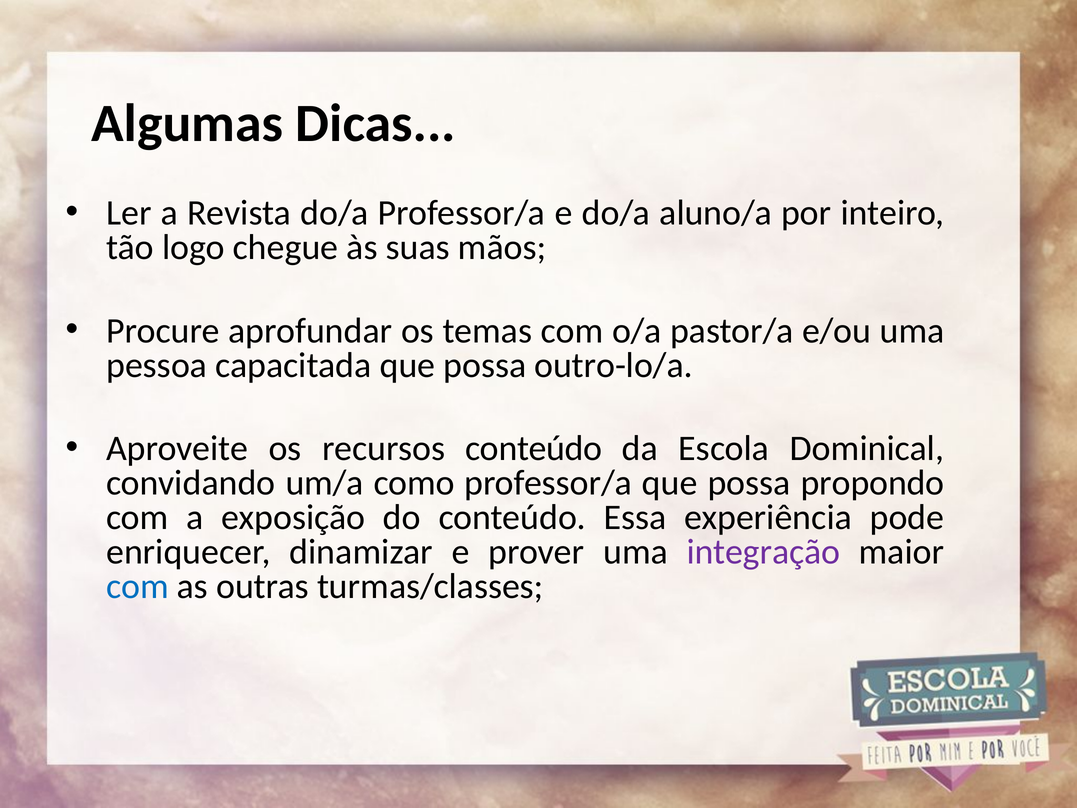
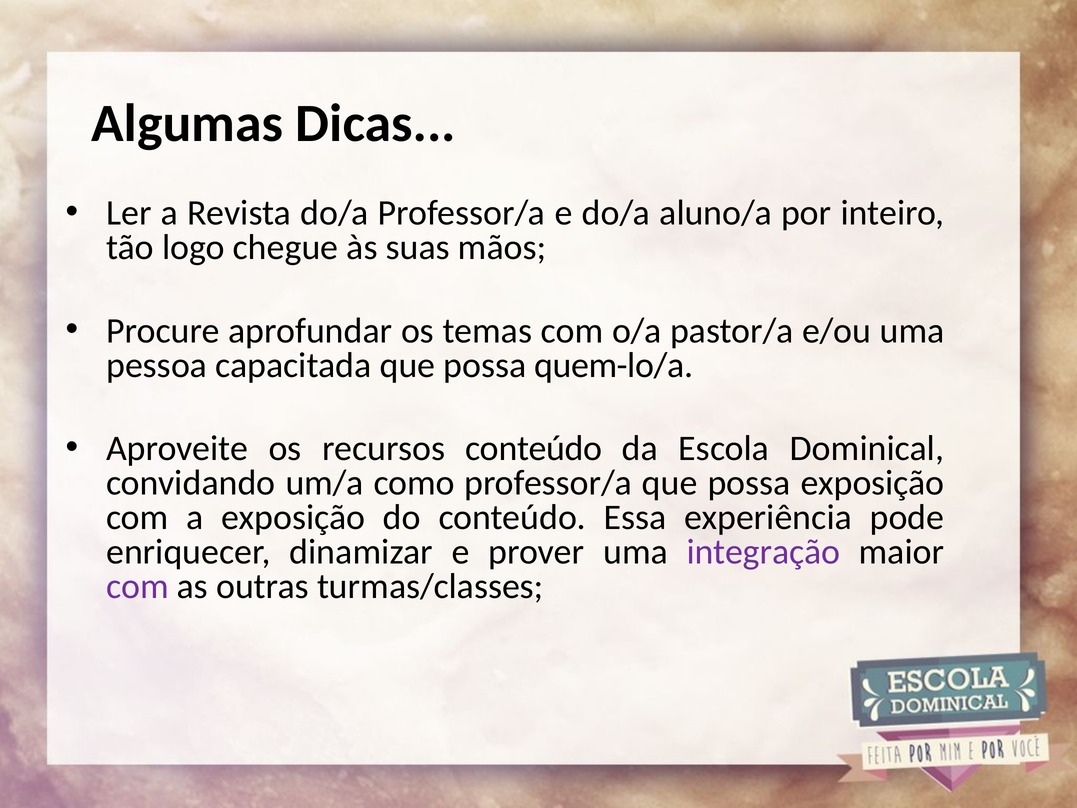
outro-lo/a: outro-lo/a -> quem-lo/a (614, 365)
possa propondo: propondo -> exposição (873, 483)
com colour: blue -> purple (138, 586)
